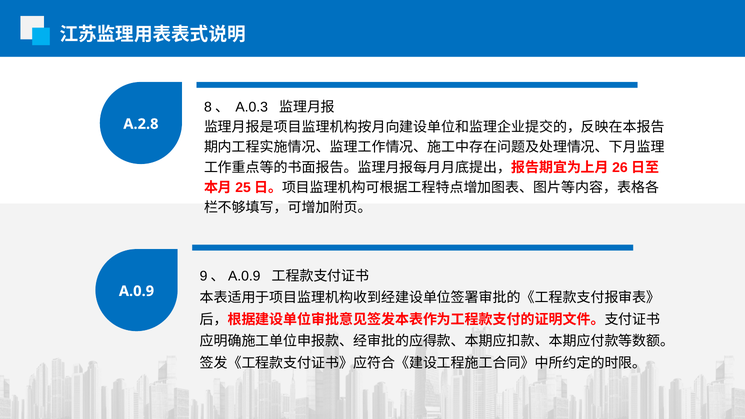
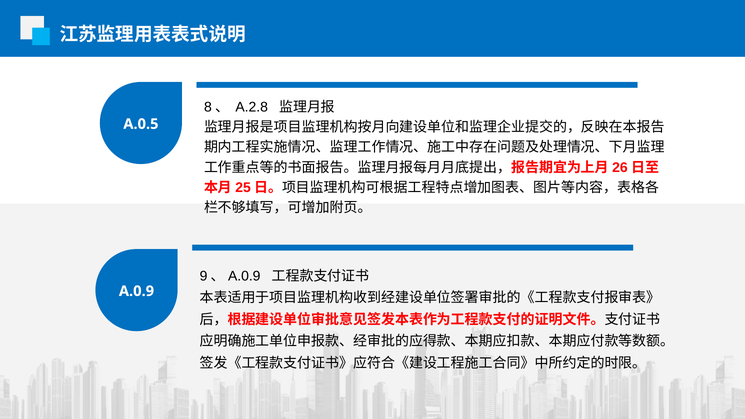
A.0.3: A.0.3 -> A.2.8 (252, 107)
A.2.8: A.2.8 -> A.0.5 (141, 124)
